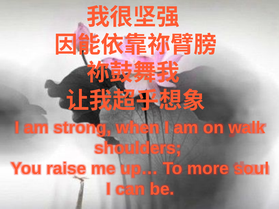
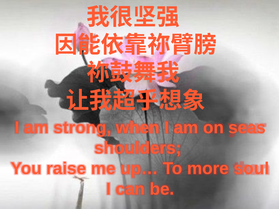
walk: walk -> seas (247, 128)
